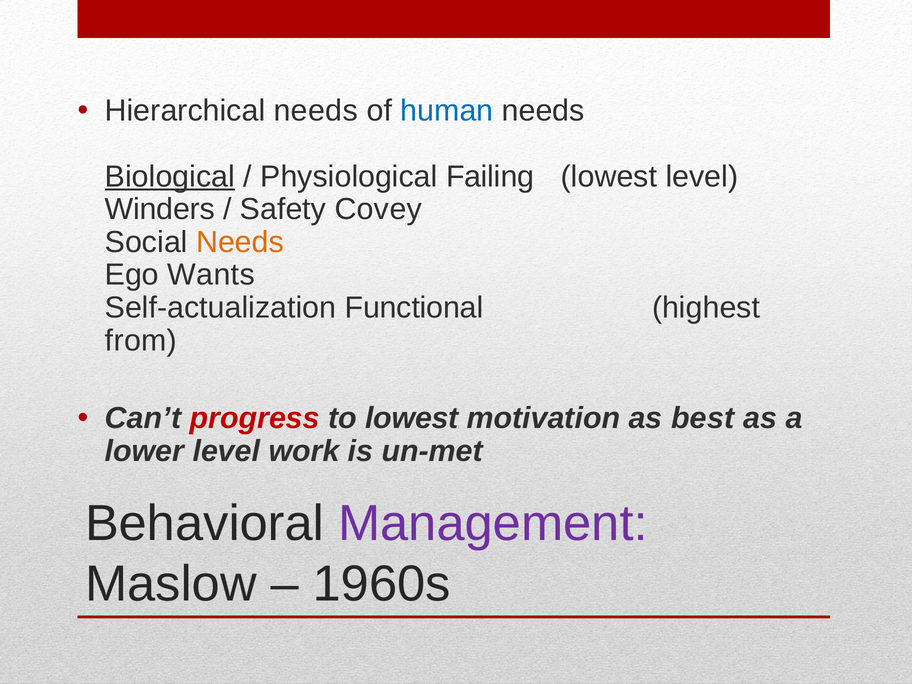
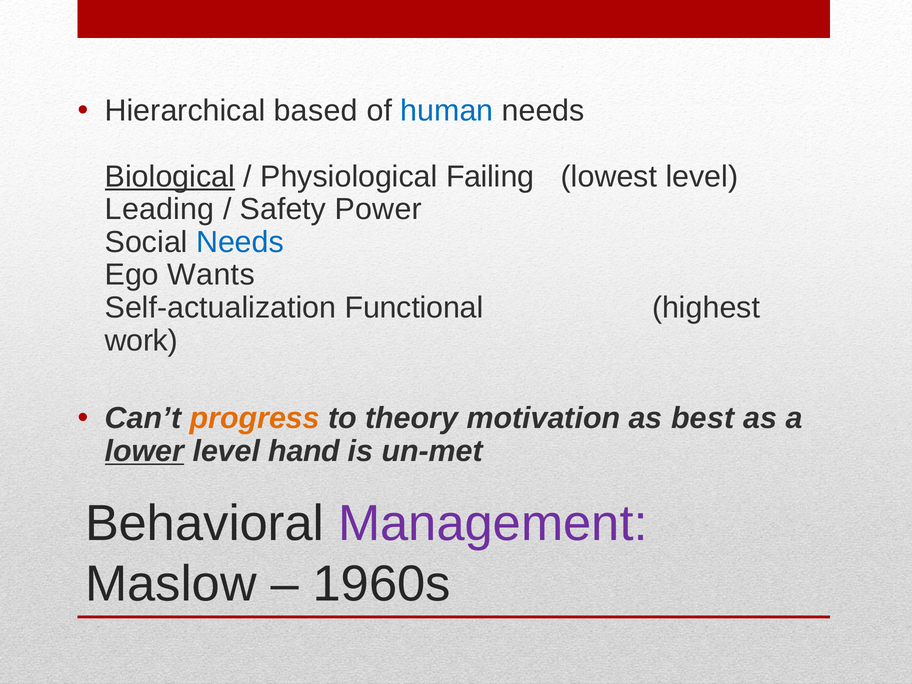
Hierarchical needs: needs -> based (316, 111)
Winders: Winders -> Leading (160, 209)
Covey: Covey -> Power (378, 209)
Needs colour: orange -> blue (240, 242)
from: from -> work (141, 341)
progress colour: red -> orange (255, 418)
to lowest: lowest -> theory (412, 418)
lower underline: none -> present (145, 451)
work: work -> hand (304, 451)
